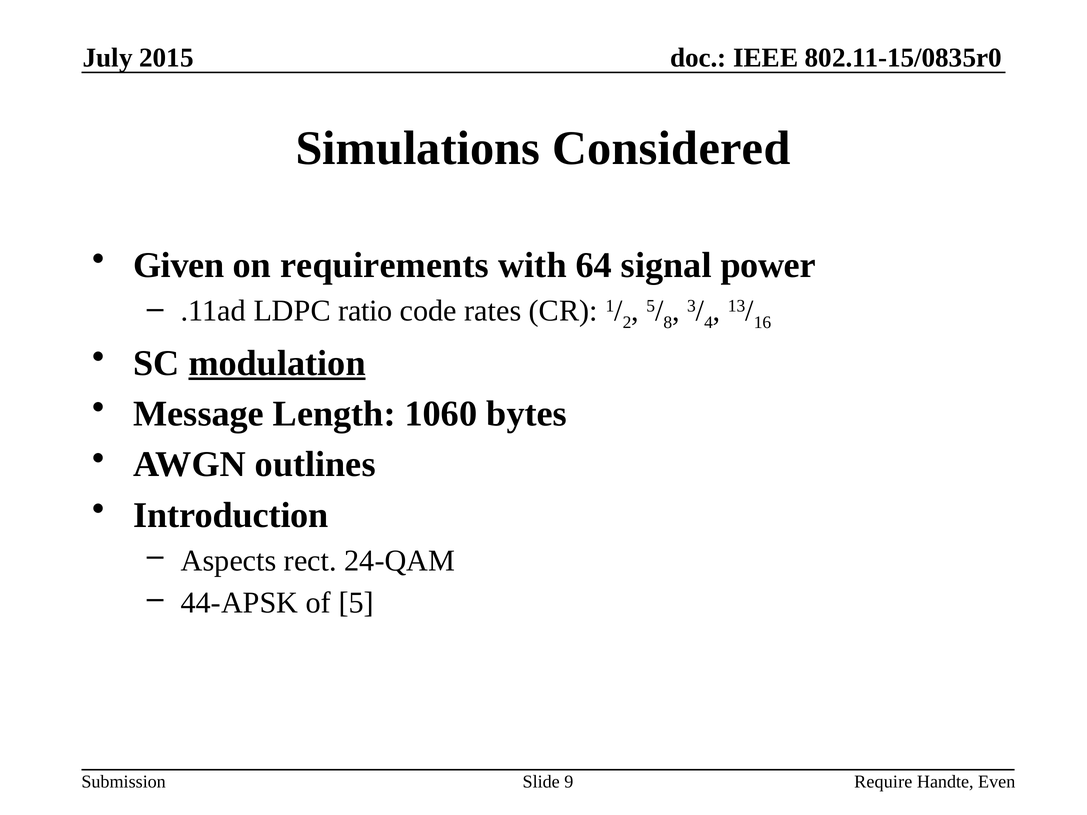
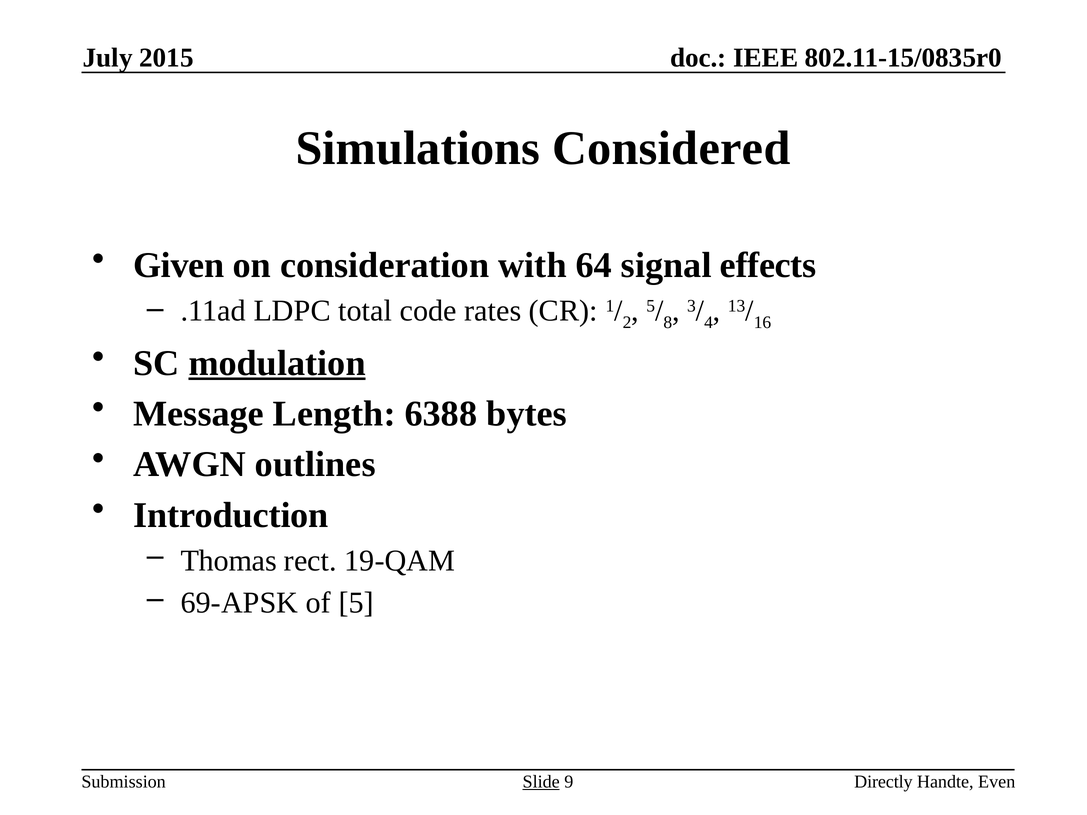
requirements: requirements -> consideration (385, 265)
power: power -> effects (768, 265)
ratio: ratio -> total (365, 311)
1060: 1060 -> 6388 (441, 414)
Aspects: Aspects -> Thomas (229, 561)
24-QAM: 24-QAM -> 19-QAM (400, 561)
44-APSK: 44-APSK -> 69-APSK (240, 603)
Slide underline: none -> present (541, 782)
Require: Require -> Directly (883, 782)
